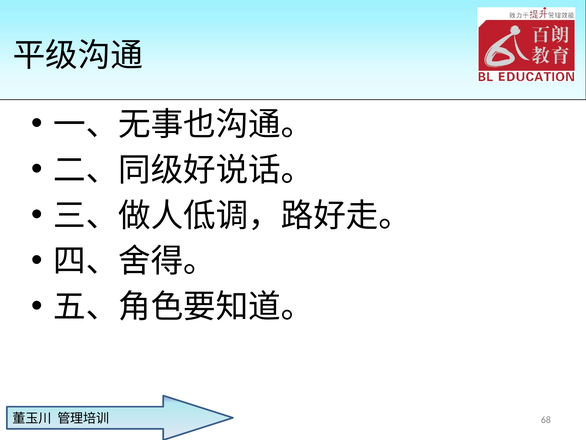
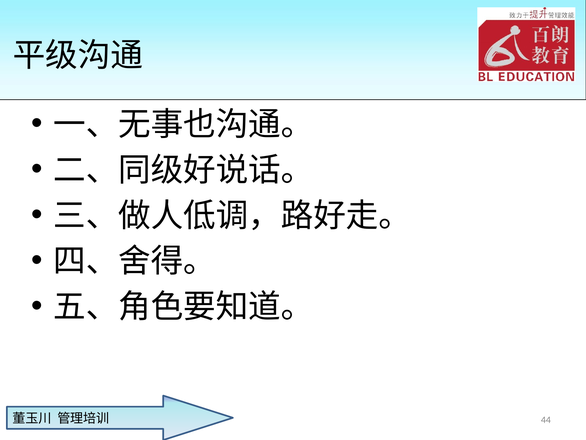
68: 68 -> 44 (546, 420)
